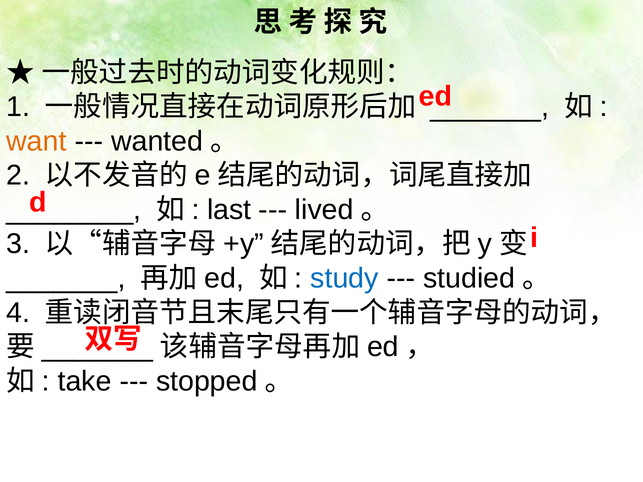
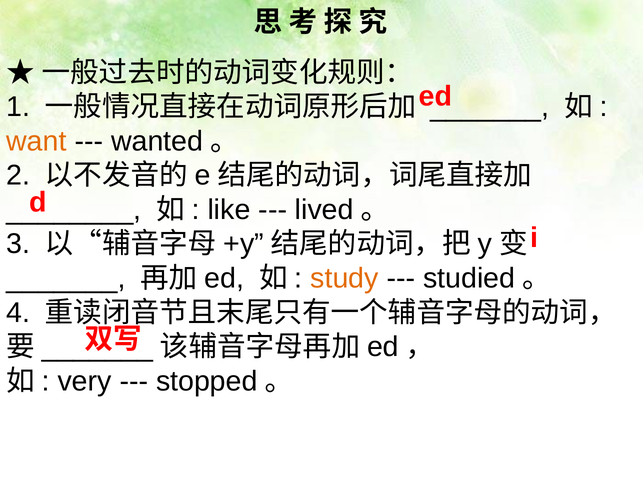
last: last -> like (229, 210)
study colour: blue -> orange (344, 278)
take: take -> very (85, 381)
